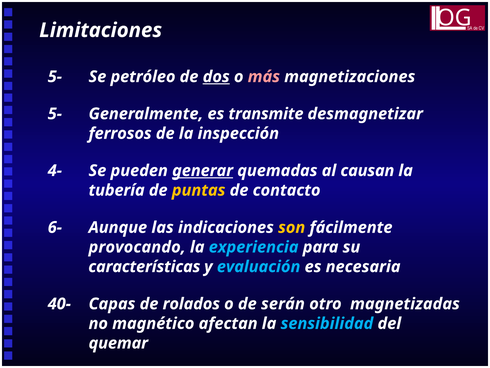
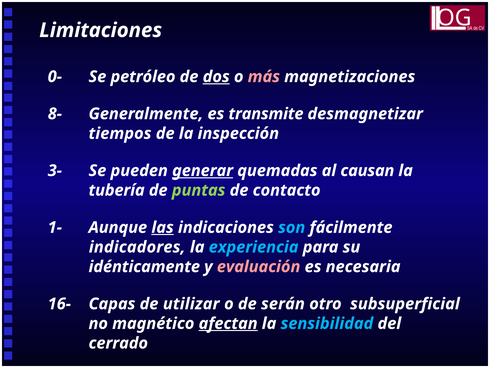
5-: 5- -> 0- (55, 77)
5-: 5- -> 8- (55, 114)
ferrosos: ferrosos -> tiempos (120, 133)
4-: 4- -> 3- (55, 170)
puntas colour: yellow -> light green (199, 190)
6-: 6- -> 1- (55, 227)
las underline: none -> present (163, 227)
son colour: yellow -> light blue (292, 227)
provocando: provocando -> indicadores (137, 247)
características: características -> idénticamente (144, 266)
evaluación colour: light blue -> pink (259, 266)
40-: 40- -> 16- (59, 303)
rolados: rolados -> utilizar (191, 303)
magnetizadas: magnetizadas -> subsuperficial (405, 303)
afectan underline: none -> present (228, 323)
quemar: quemar -> cerrado (118, 343)
